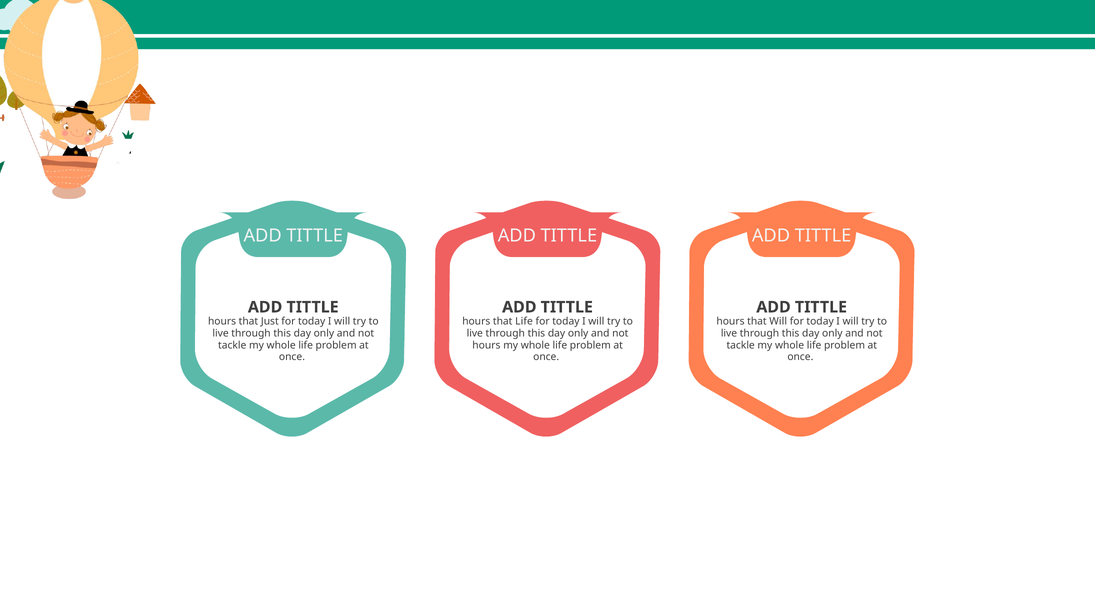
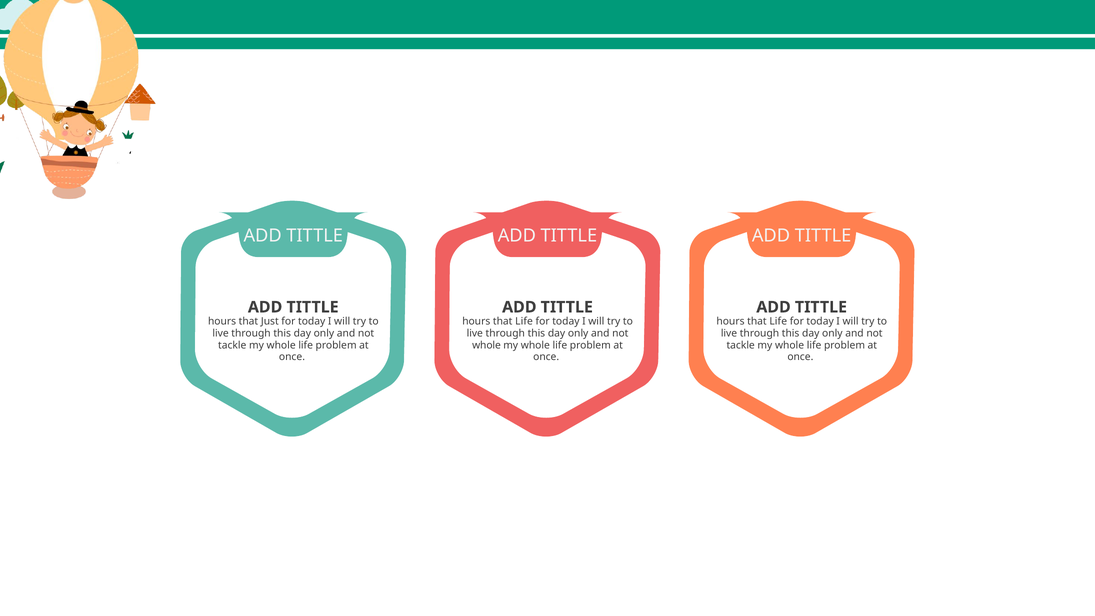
Will: Will -> Life (778, 321)
hours: hours -> whole (486, 345)
